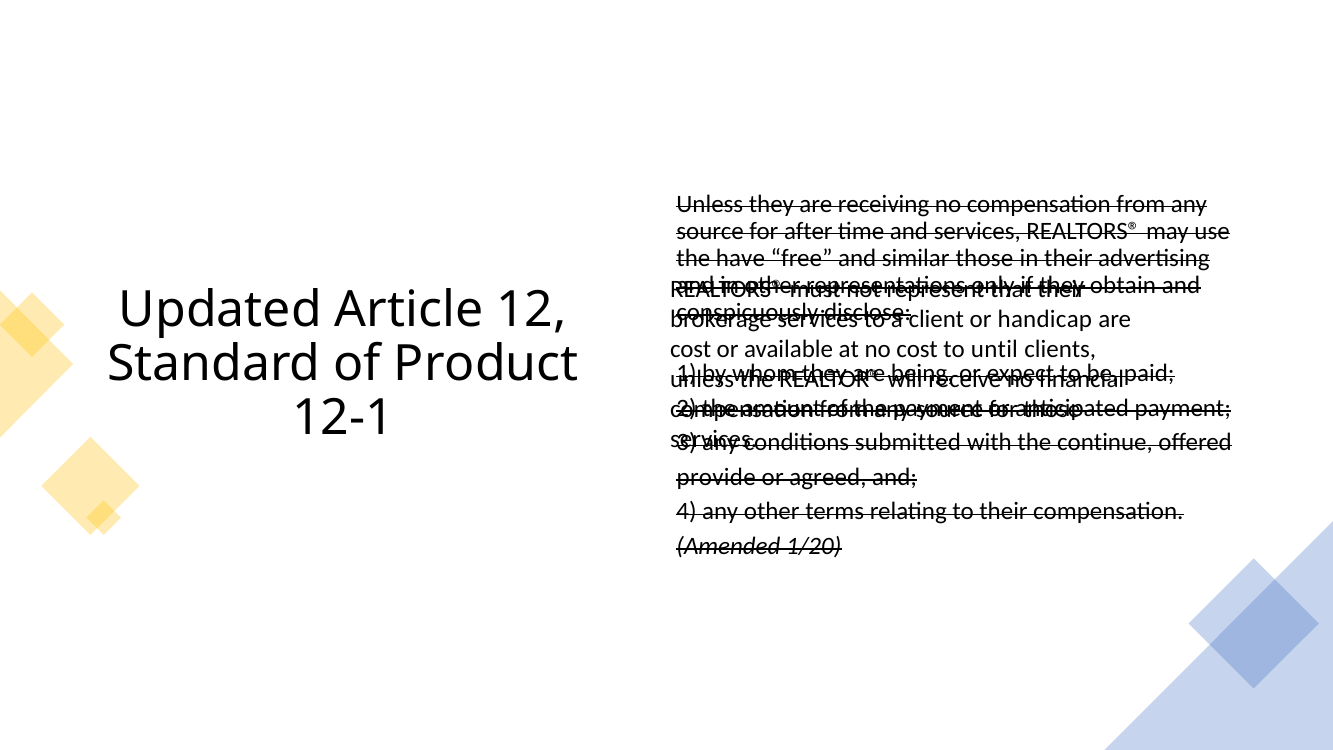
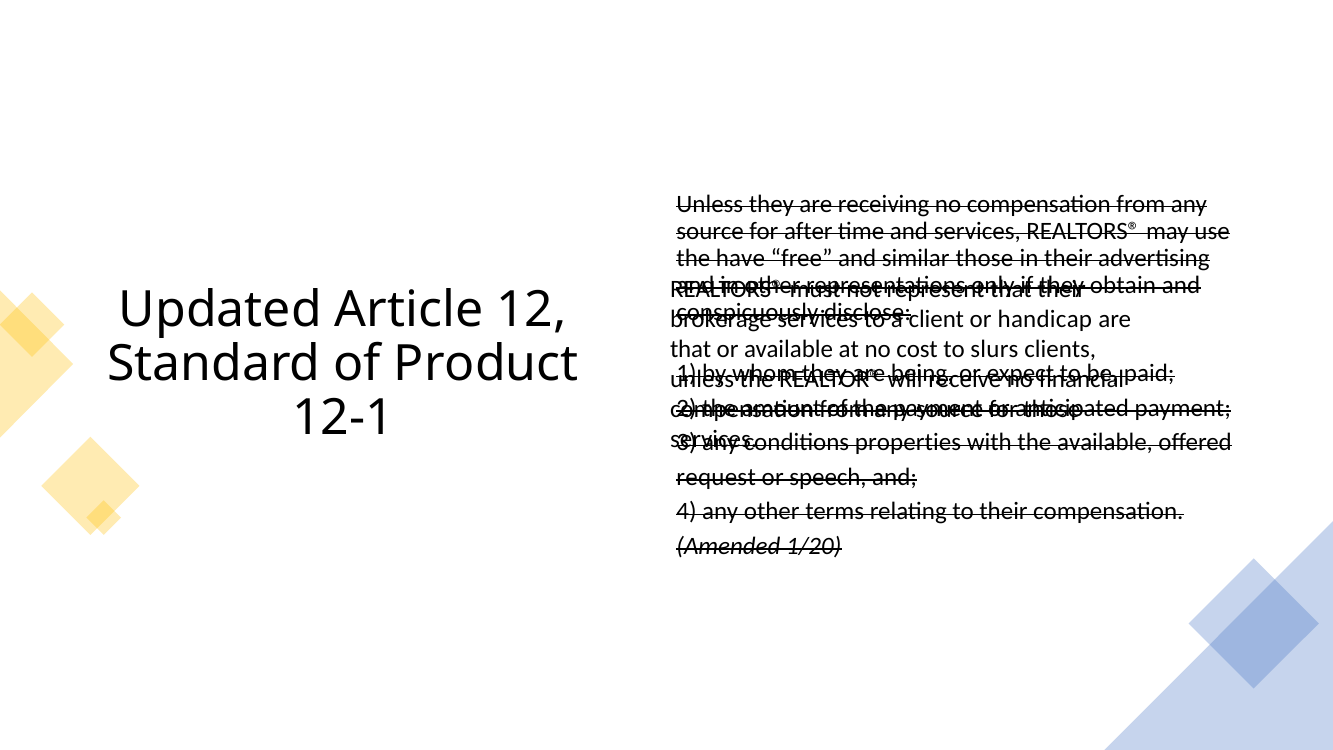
cost: cost -> that (691, 350)
until: until -> slurs (994, 350)
submitted: submitted -> properties (908, 443)
the continue: continue -> available (1105, 443)
provide: provide -> request (716, 477)
agreed: agreed -> speech (828, 477)
